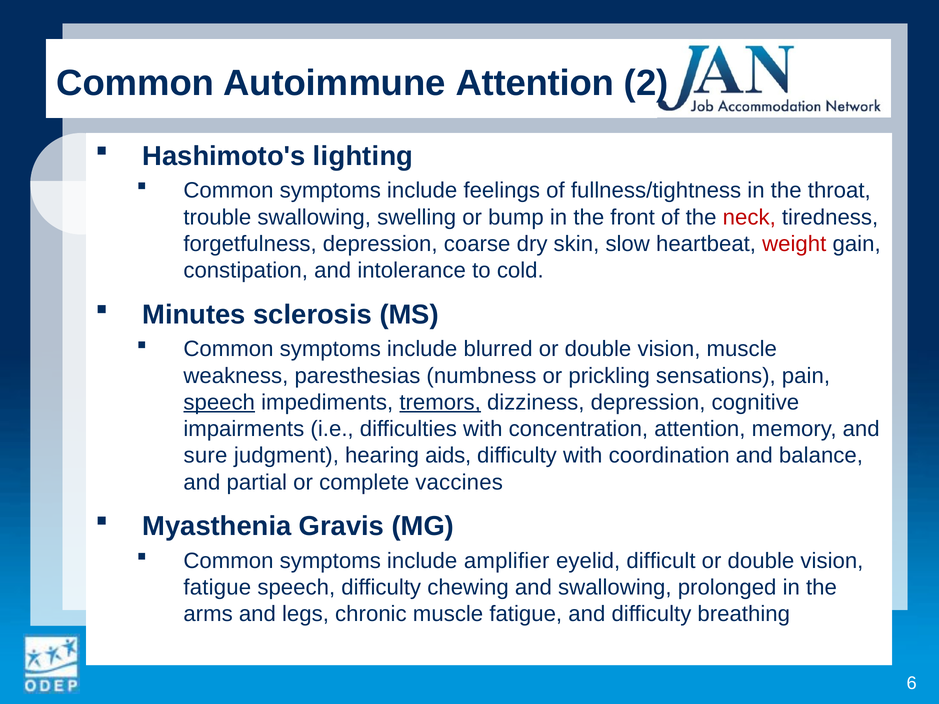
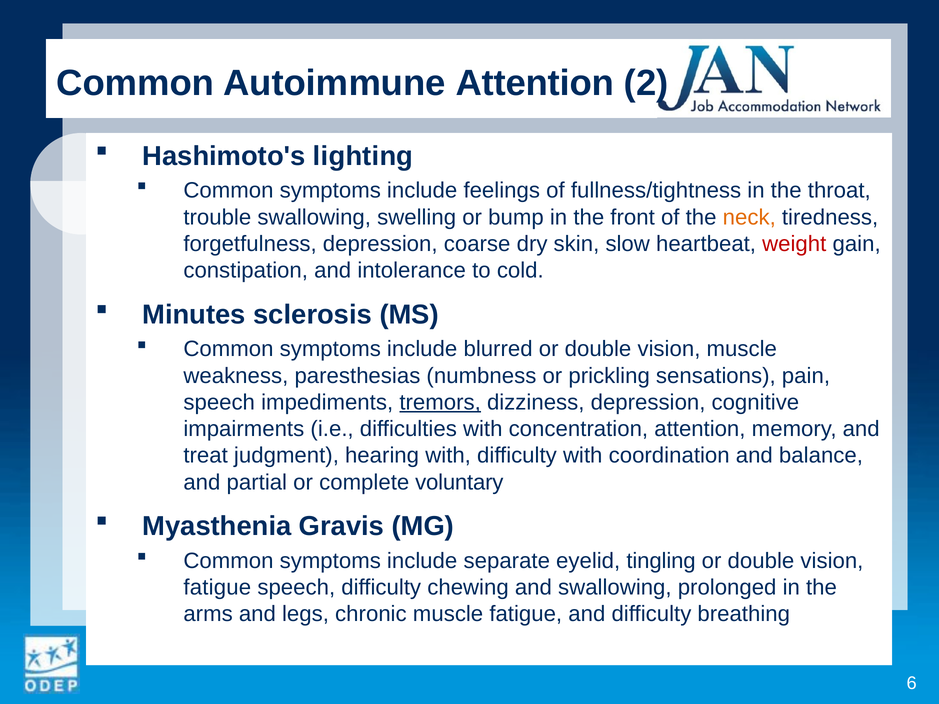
neck colour: red -> orange (749, 217)
speech underline: present -> none (219, 403)
sure: sure -> treat (206, 456)
hearing aids: aids -> with (448, 456)
vaccines: vaccines -> voluntary (459, 482)
amplifier: amplifier -> separate (507, 561)
difficult: difficult -> tingling (661, 561)
